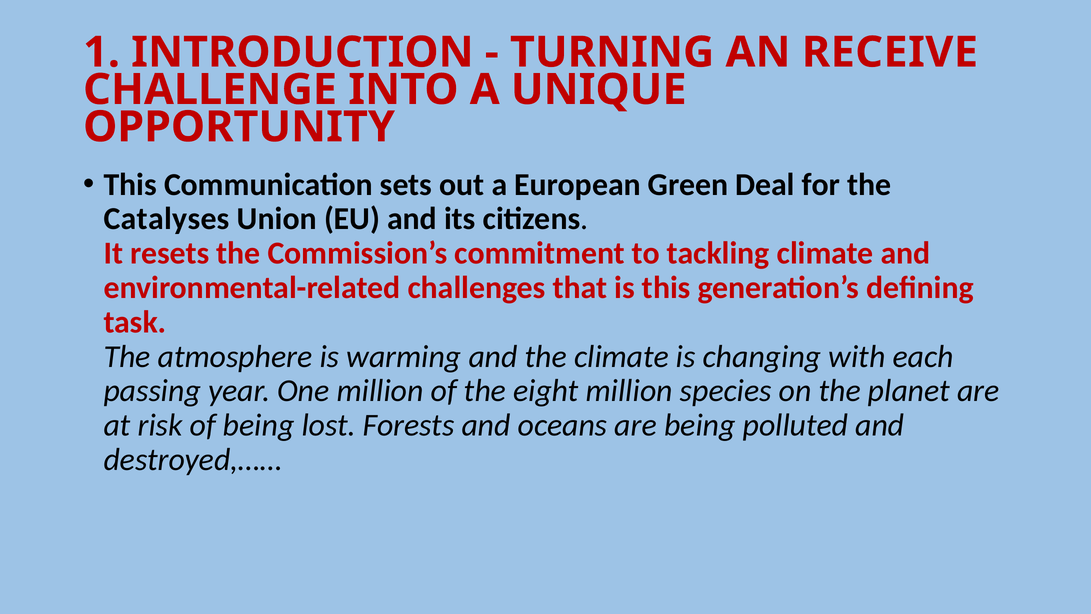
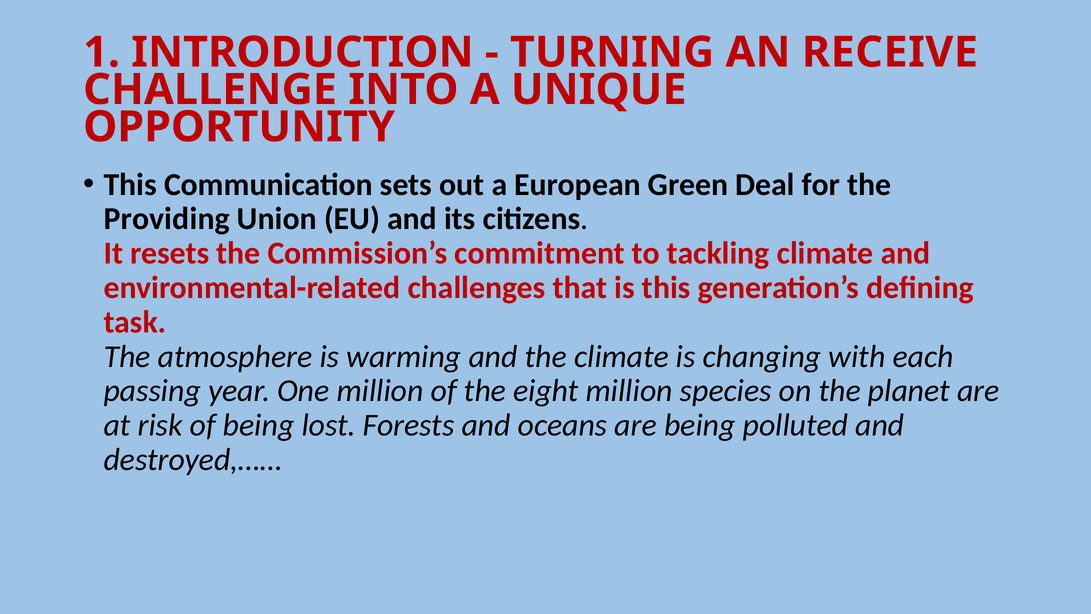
Catalyses: Catalyses -> Providing (167, 219)
